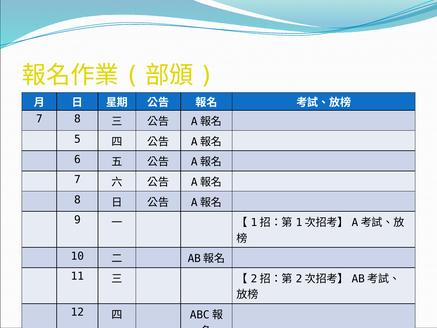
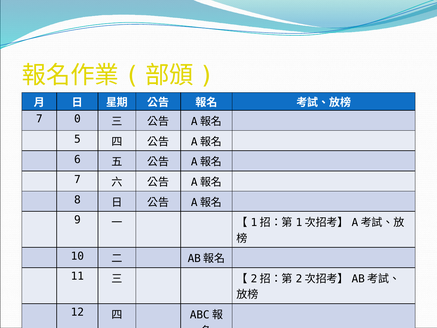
7 8: 8 -> 0 (77, 119)
